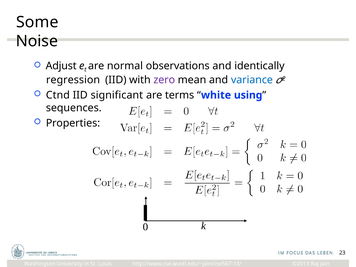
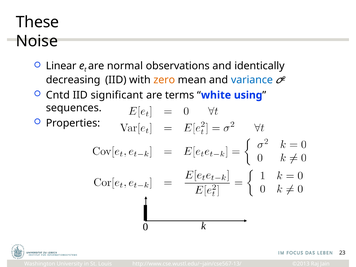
Some: Some -> These (37, 22)
Adjust: Adjust -> Linear (61, 66)
regression: regression -> decreasing (73, 80)
zero colour: purple -> orange (164, 80)
Ctnd: Ctnd -> Cntd (58, 95)
